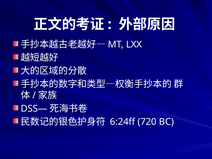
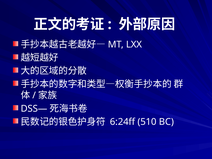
720: 720 -> 510 (147, 122)
